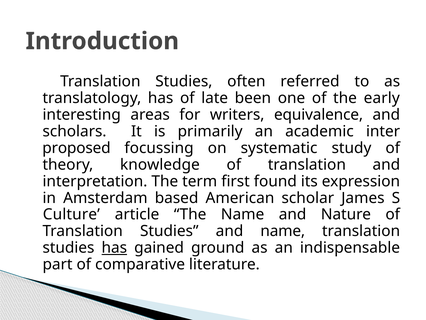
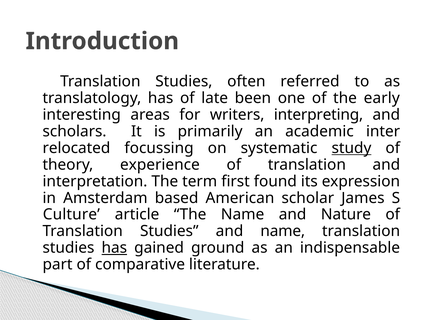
equivalence: equivalence -> interpreting (319, 115)
proposed: proposed -> relocated (76, 148)
study underline: none -> present (351, 148)
knowledge: knowledge -> experience (160, 164)
